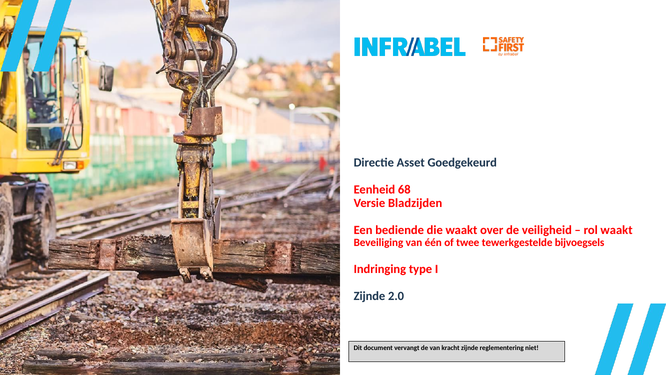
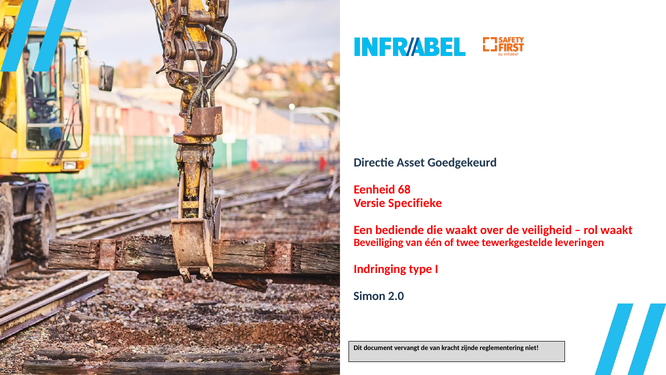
Bladzijden: Bladzijden -> Specifieke (415, 203)
bijvoegsels: bijvoegsels -> leveringen (579, 243)
Zijnde: Zijnde -> Simon (369, 296)
